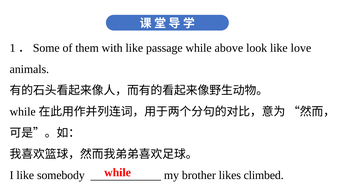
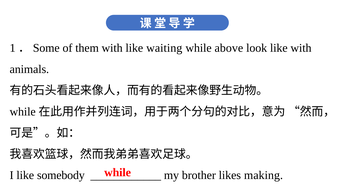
passage: passage -> waiting (164, 48)
like love: love -> with (301, 48)
climbed: climbed -> making (264, 175)
